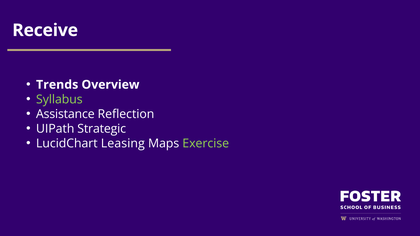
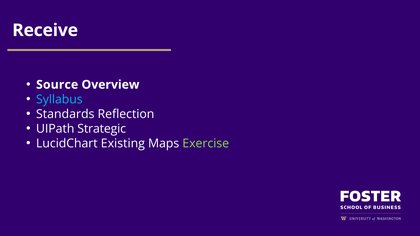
Trends: Trends -> Source (57, 85)
Syllabus colour: light green -> light blue (59, 99)
Assistance: Assistance -> Standards (65, 114)
Leasing: Leasing -> Existing (123, 144)
